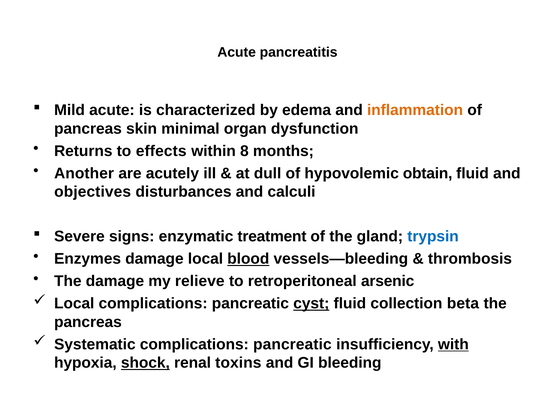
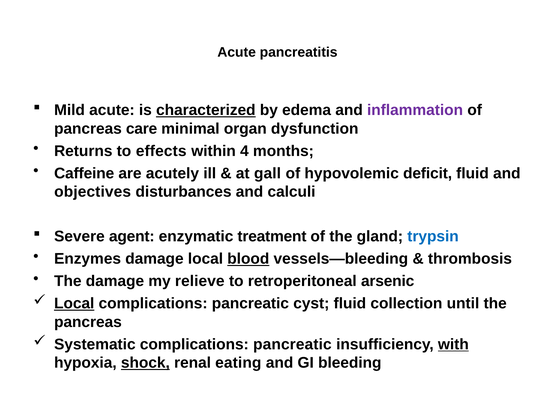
characterized underline: none -> present (206, 110)
inflammation colour: orange -> purple (415, 110)
skin: skin -> care (142, 129)
8: 8 -> 4 (244, 151)
Another: Another -> Caffeine (84, 173)
dull: dull -> gall (268, 173)
obtain: obtain -> deficit (428, 173)
signs: signs -> agent (132, 237)
Local underline: none -> present (74, 304)
cyst underline: present -> none (311, 304)
beta: beta -> until (463, 304)
toxins: toxins -> eating (238, 363)
